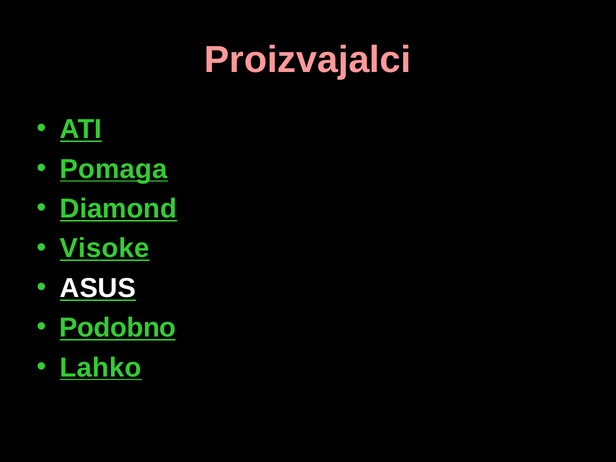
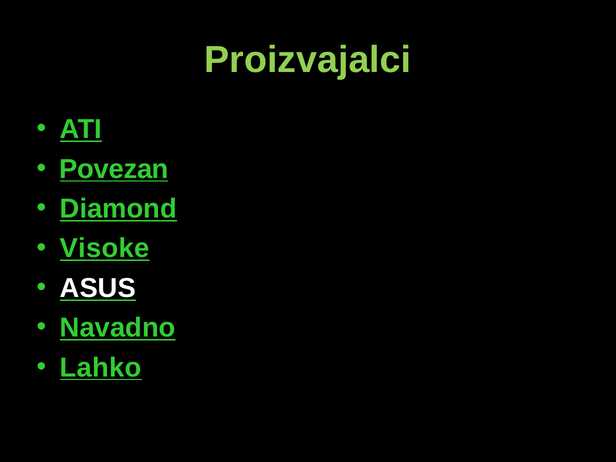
Proizvajalci colour: pink -> light green (308, 60)
Pomaga: Pomaga -> Povezan (114, 169)
Podobno: Podobno -> Navadno (118, 328)
